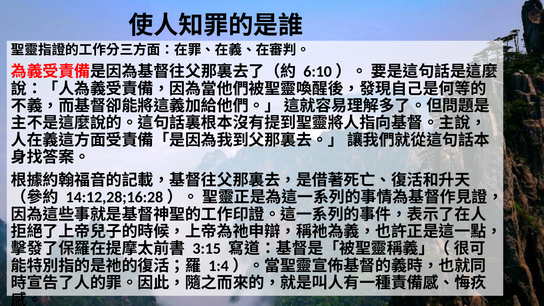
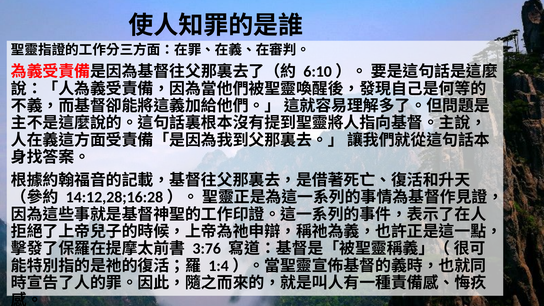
3:15: 3:15 -> 3:76 (207, 249)
